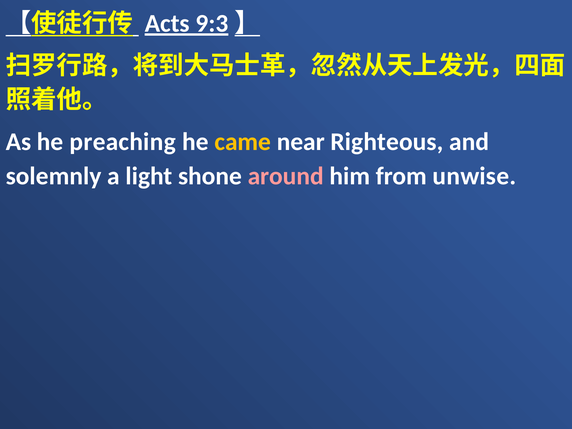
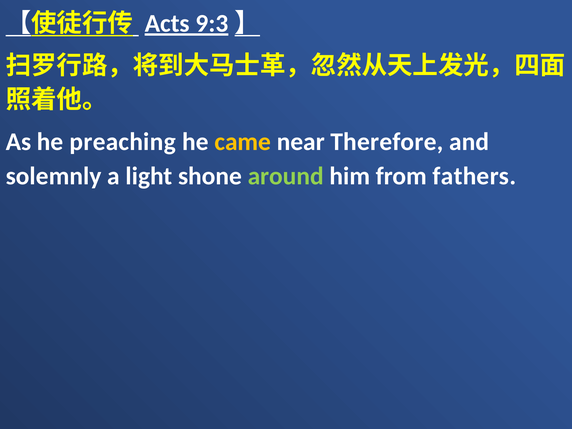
Righteous: Righteous -> Therefore (387, 142)
around colour: pink -> light green (286, 176)
unwise: unwise -> fathers (474, 176)
